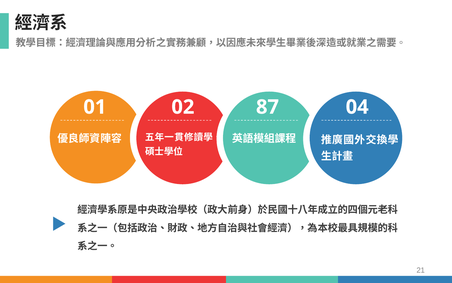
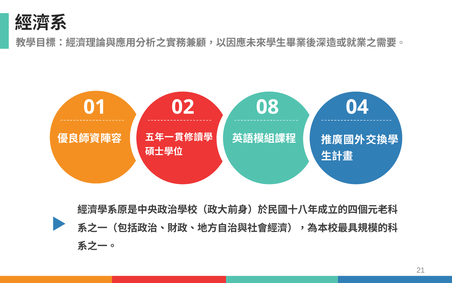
87: 87 -> 08 (267, 107)
